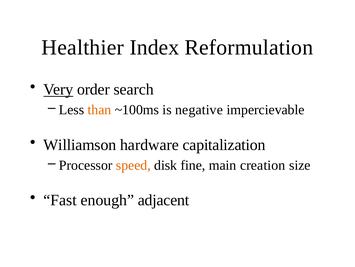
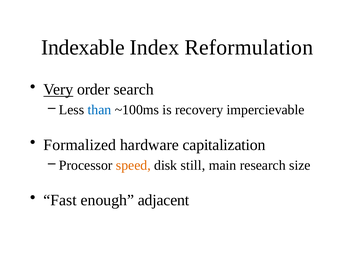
Healthier: Healthier -> Indexable (83, 47)
than colour: orange -> blue (99, 110)
negative: negative -> recovery (199, 110)
Williamson: Williamson -> Formalized (80, 144)
fine: fine -> still (193, 165)
creation: creation -> research (263, 165)
